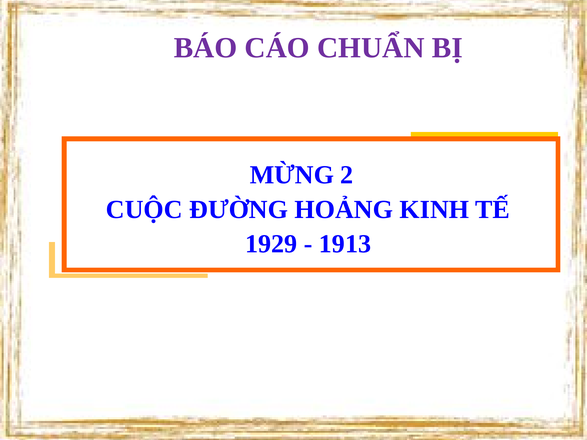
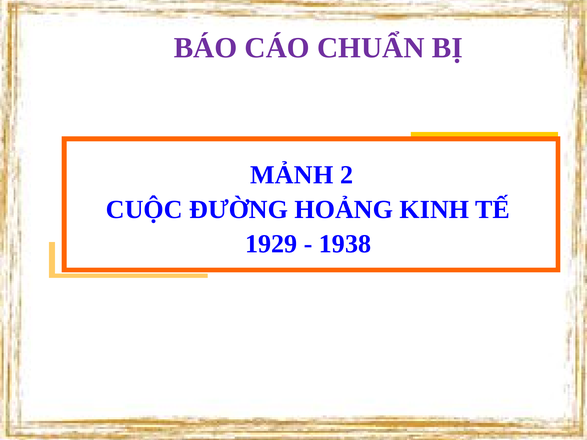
MỪNG: MỪNG -> MẢNH (292, 175)
1913: 1913 -> 1938 (345, 244)
